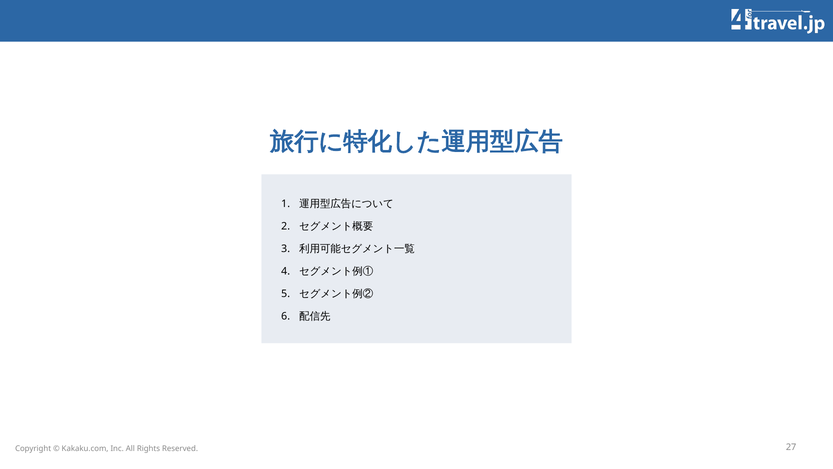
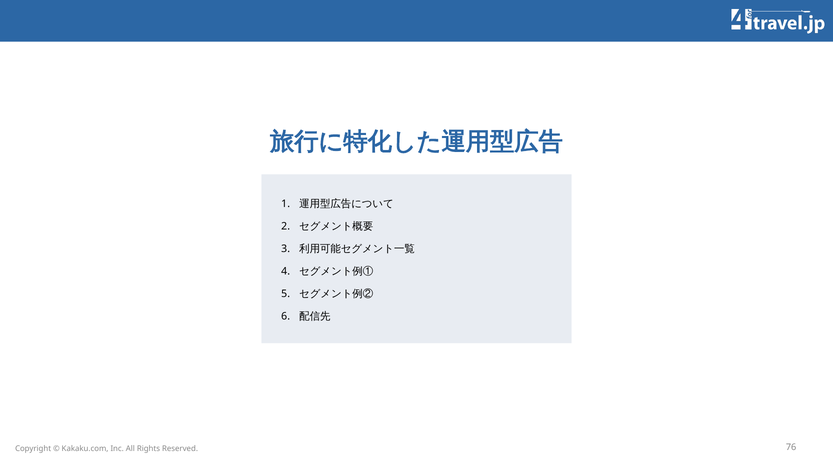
27: 27 -> 76 (791, 447)
